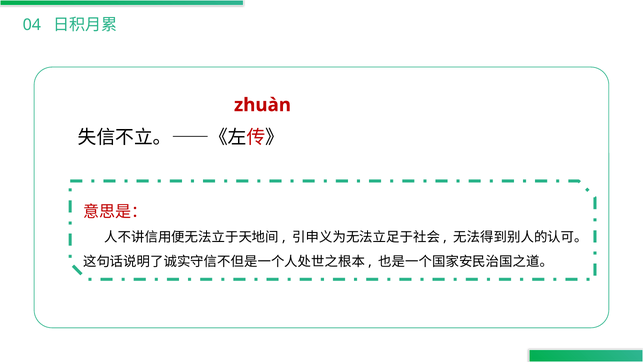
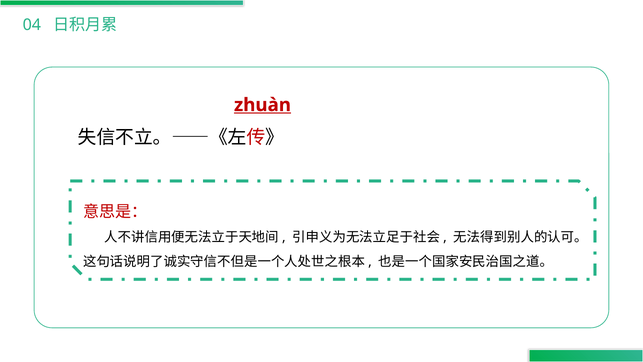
zhuàn underline: none -> present (262, 105)
